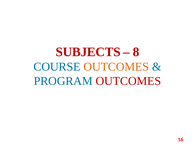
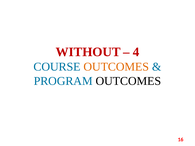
SUBJECTS: SUBJECTS -> WITHOUT (88, 52)
8: 8 -> 4 (136, 52)
OUTCOMES colour: red -> black (128, 81)
